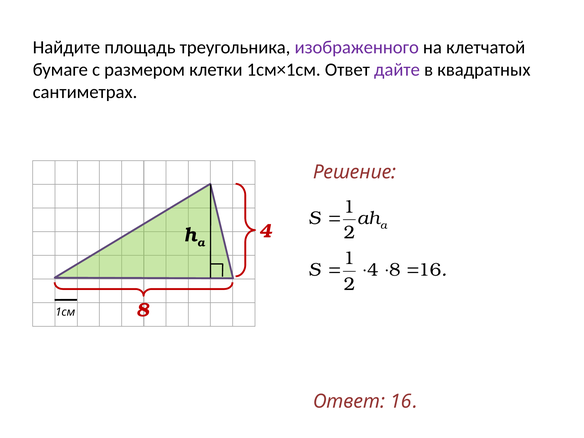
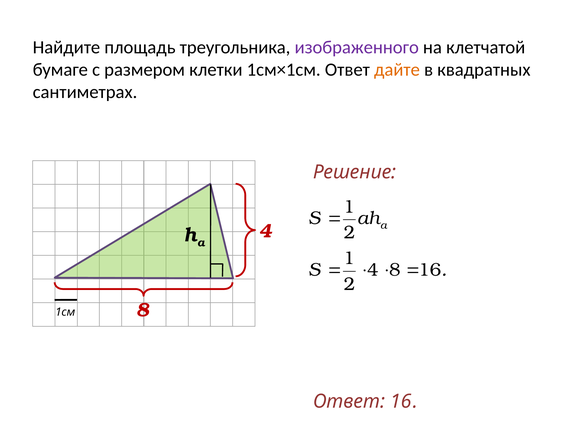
дайте colour: purple -> orange (397, 70)
